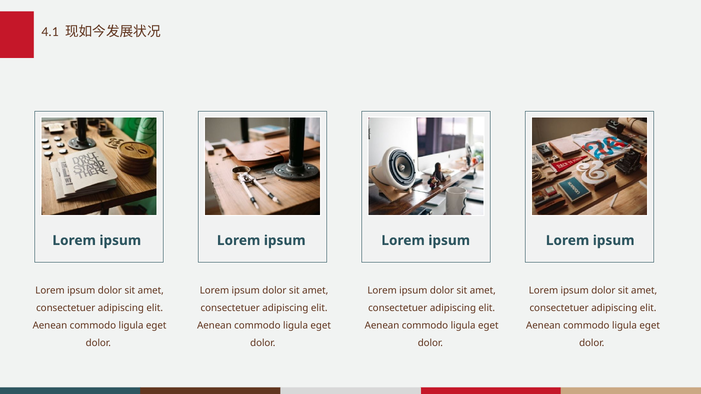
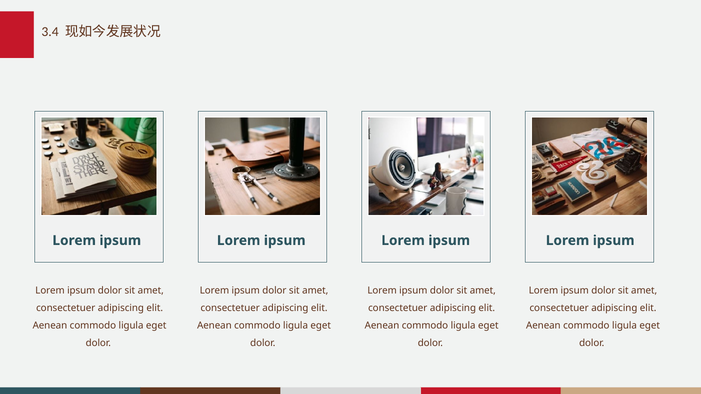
4.1: 4.1 -> 3.4 (50, 32)
